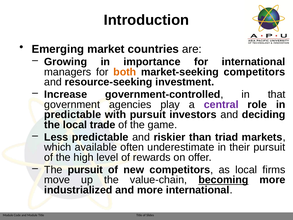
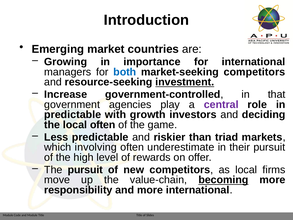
both colour: orange -> blue (125, 72)
investment underline: none -> present (185, 82)
with pursuit: pursuit -> growth (148, 115)
local trade: trade -> often (103, 125)
available: available -> involving (96, 147)
industrialized: industrialized -> responsibility (78, 190)
